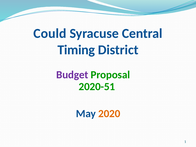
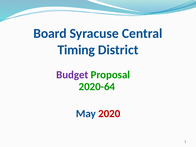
Could: Could -> Board (50, 33)
2020-51: 2020-51 -> 2020-64 (97, 87)
2020 colour: orange -> red (109, 114)
